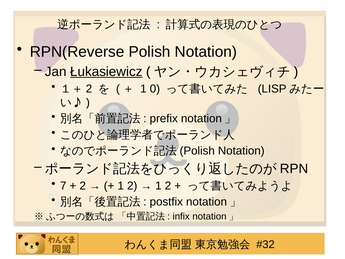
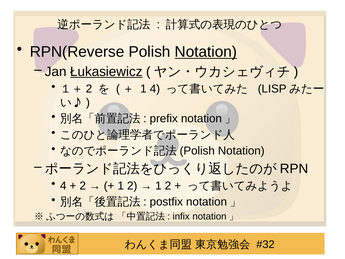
Notation underline: none -> present (206, 52)
1 0: 0 -> 4 (155, 89)
7: 7 -> 4 (63, 186)
